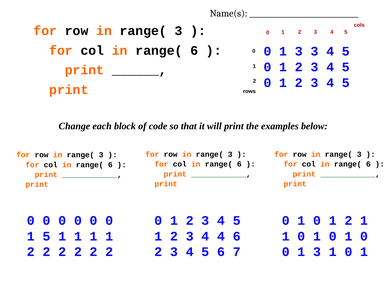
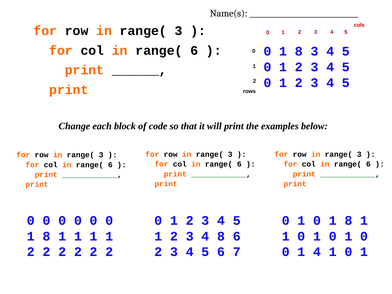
3: 3 -> 8 (299, 51)
1 0 1 2: 2 -> 8 (348, 221)
5: 5 -> 8 (47, 236)
4 4: 4 -> 8 (221, 236)
3: 3 -> 4 (317, 252)
